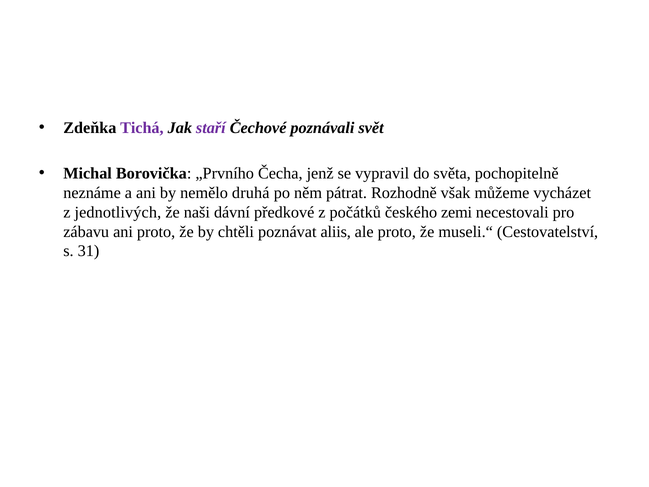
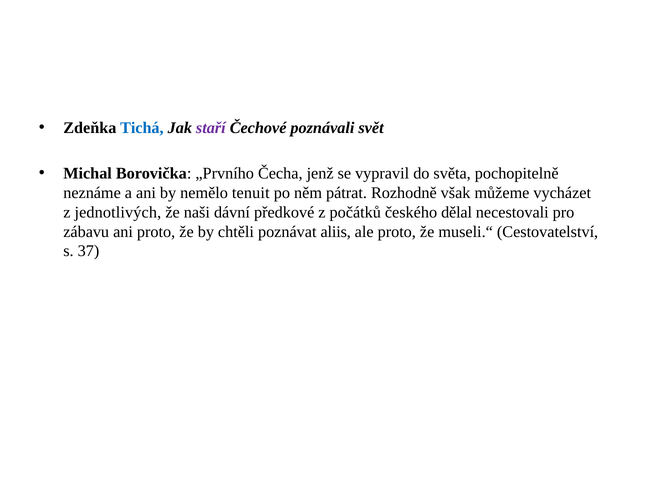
Tichá colour: purple -> blue (142, 128)
druhá: druhá -> tenuit (251, 193)
zemi: zemi -> dělal (457, 212)
31: 31 -> 37 (88, 251)
